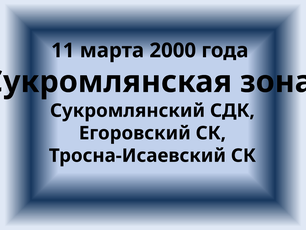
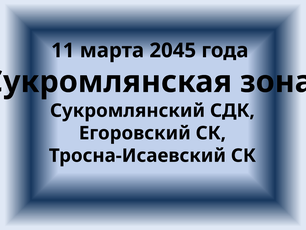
2000: 2000 -> 2045 (173, 50)
